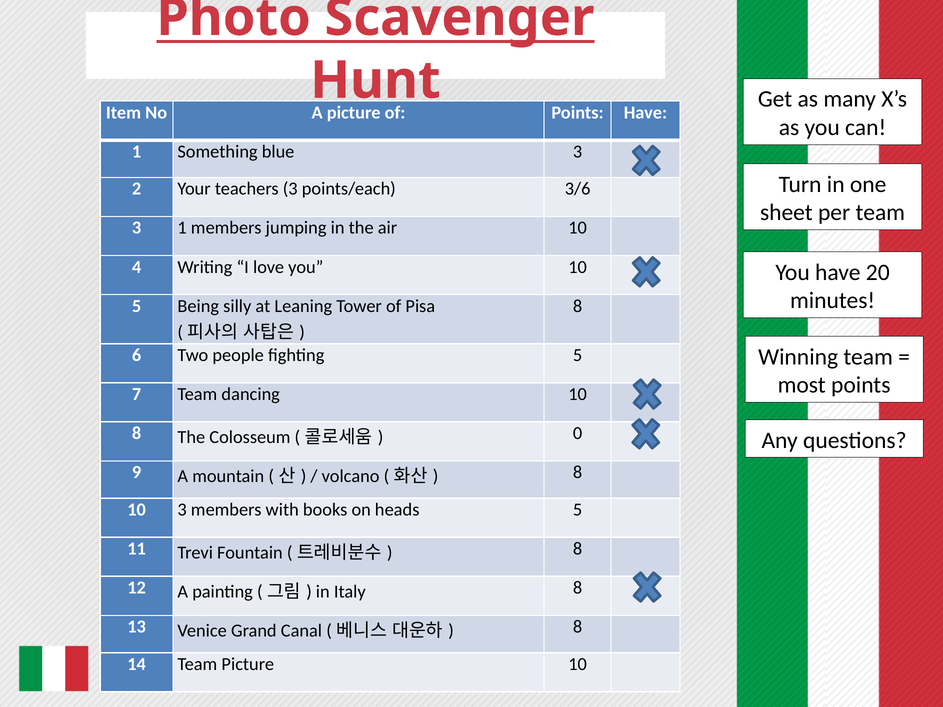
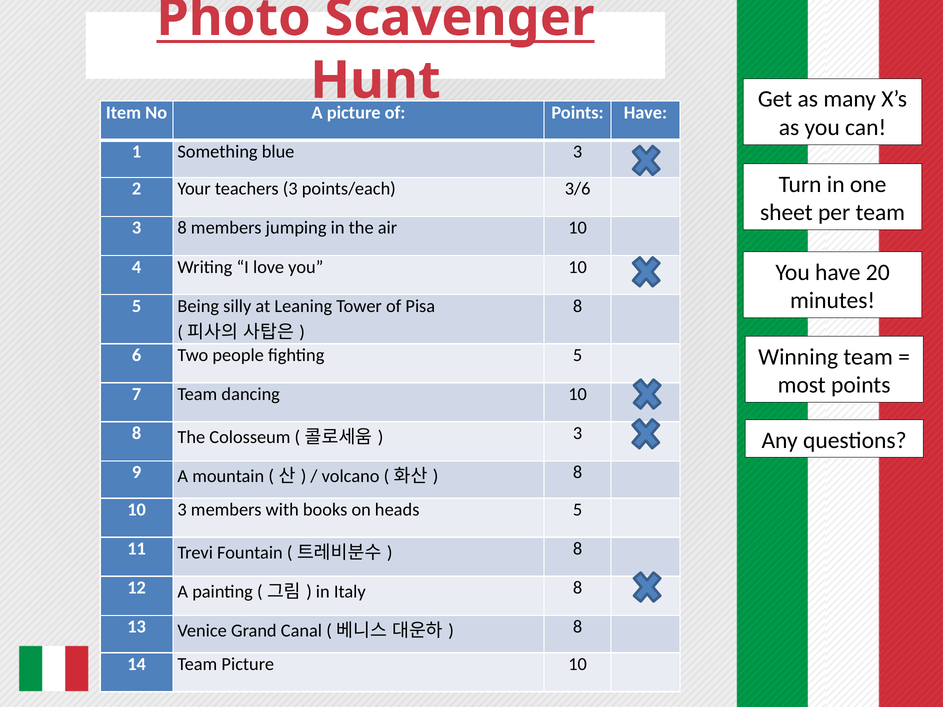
3 1: 1 -> 8 (182, 228)
0: 0 -> 3 (578, 433)
